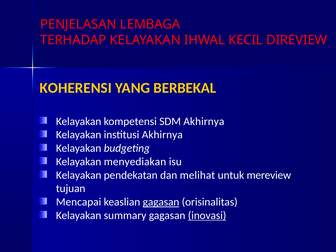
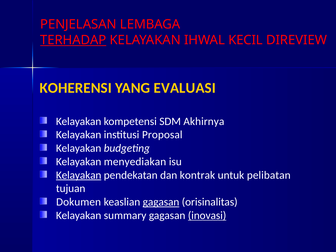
TERHADAP underline: none -> present (73, 40)
BERBEKAL: BERBEKAL -> EVALUASI (185, 88)
institusi Akhirnya: Akhirnya -> Proposal (162, 135)
Kelayakan underline: none -> present (79, 175)
melihat: melihat -> kontrak (197, 175)
mereview: mereview -> pelibatan (269, 175)
Mencapai: Mencapai -> Dokumen (79, 202)
